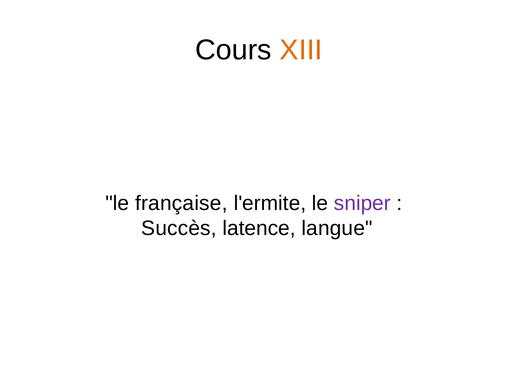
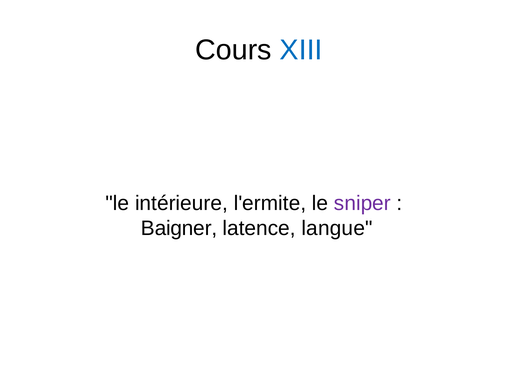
XIII colour: orange -> blue (301, 50)
française: française -> intérieure (181, 203)
Succès: Succès -> Baigner (179, 228)
